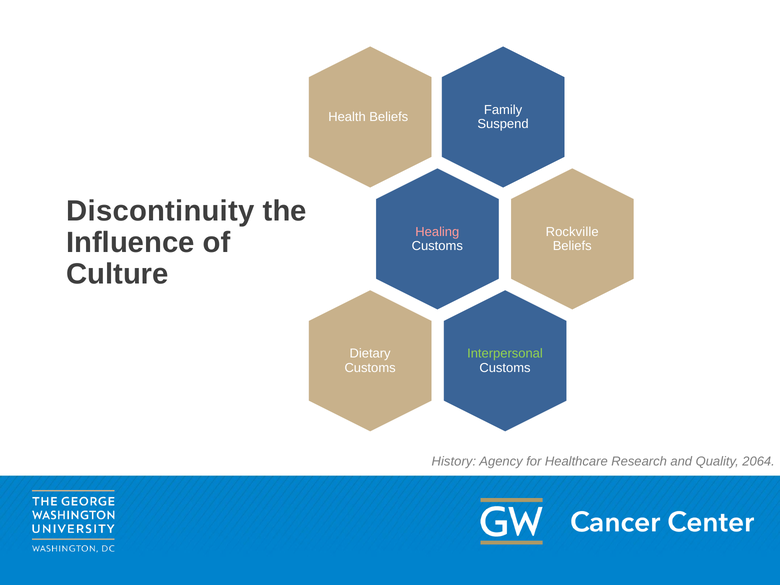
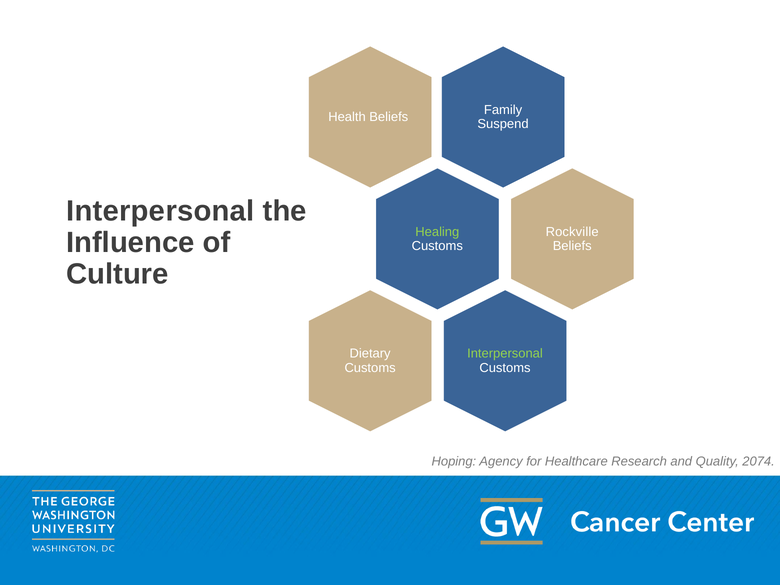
Discontinuity: Discontinuity -> Interpersonal (160, 211)
Healing colour: pink -> light green (437, 232)
History: History -> Hoping (454, 461)
2064: 2064 -> 2074 (759, 461)
